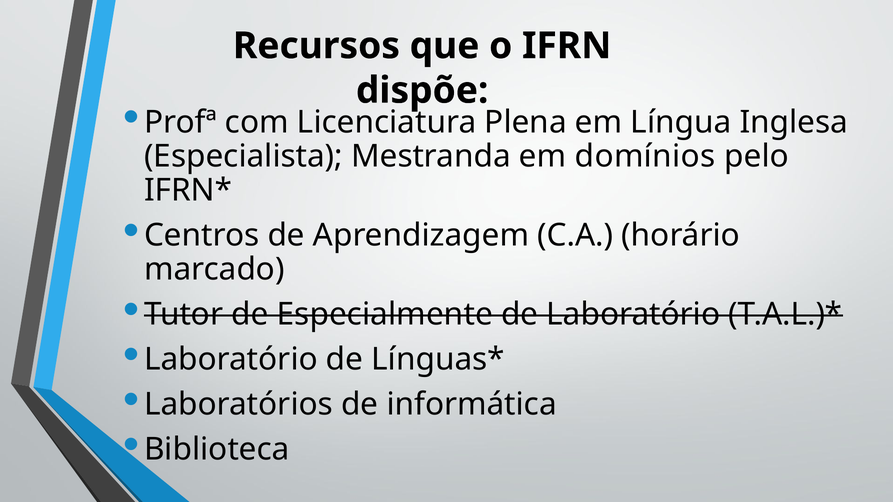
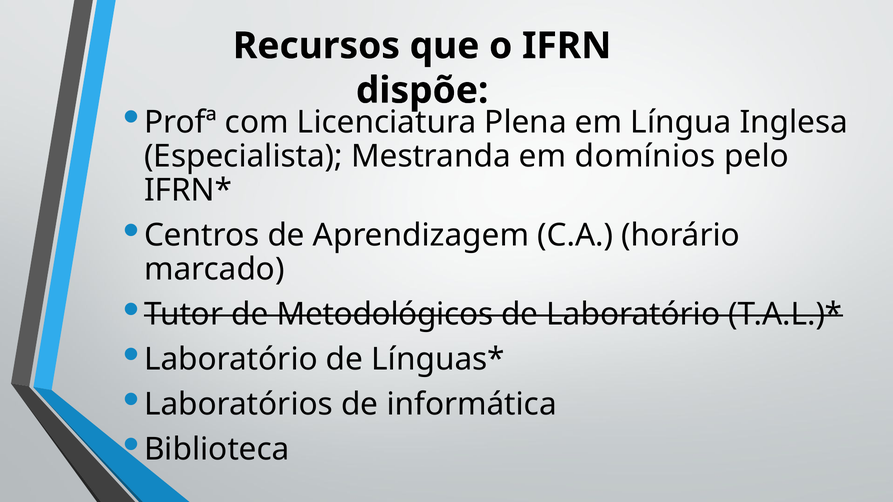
Especialmente: Especialmente -> Metodológicos (385, 315)
